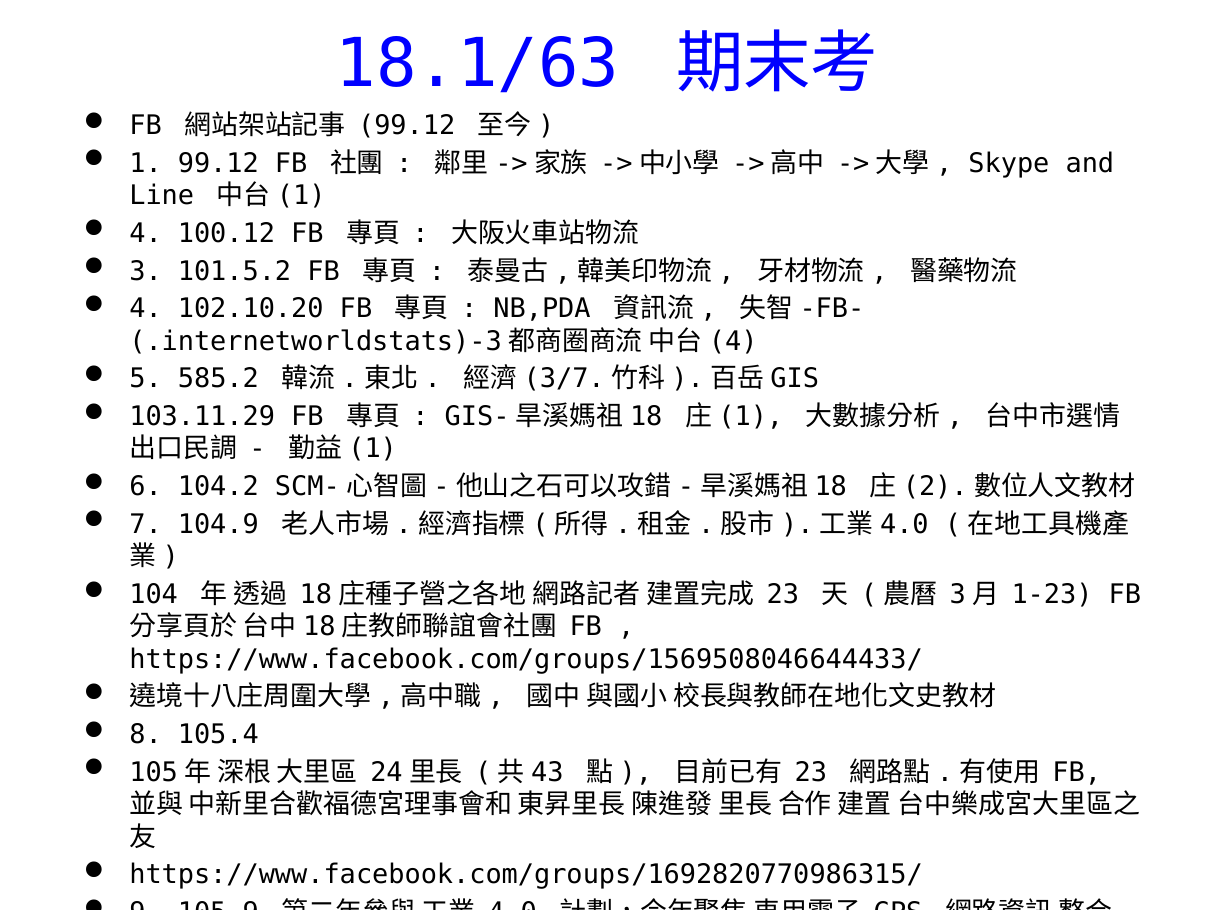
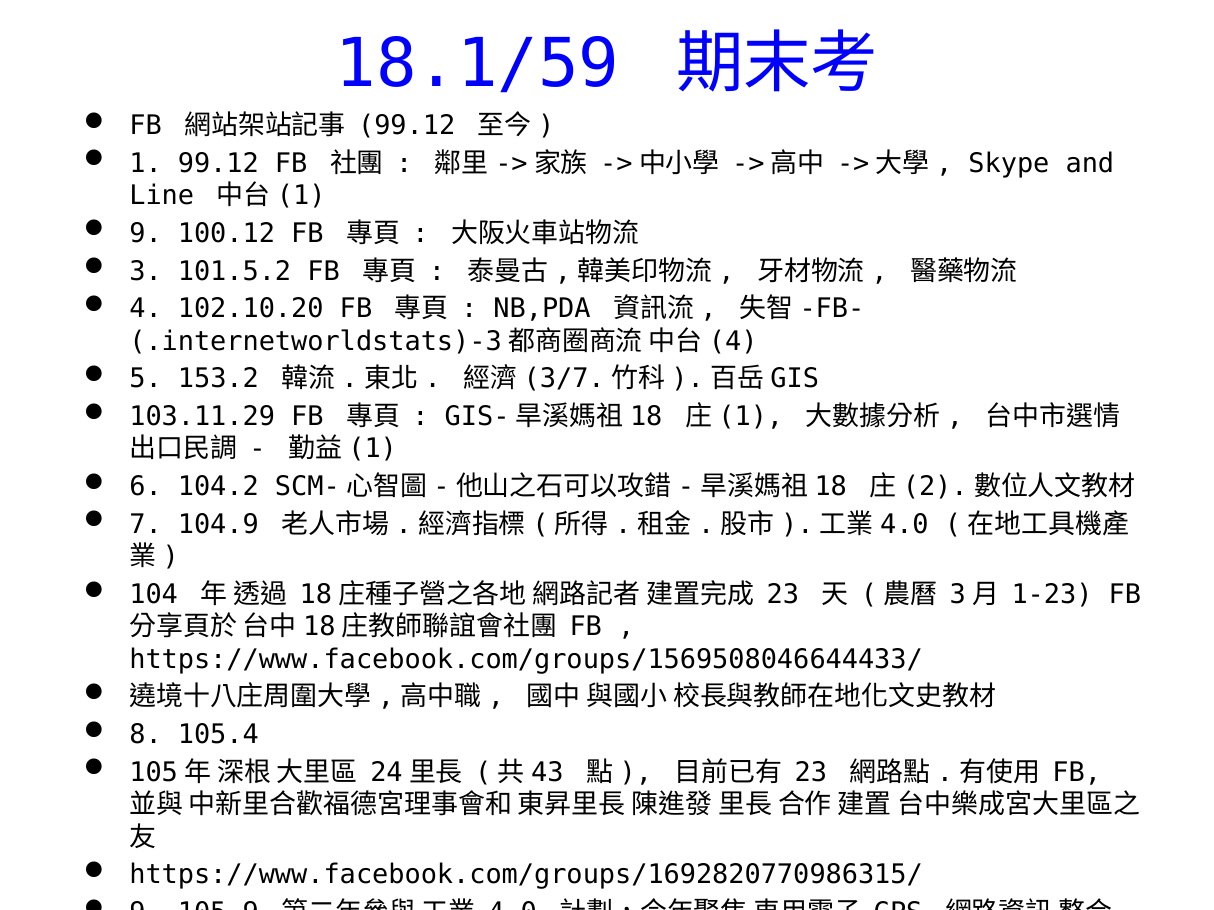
18.1/63: 18.1/63 -> 18.1/59 (478, 64)
4: 4 -> 9 (146, 234)
585.2: 585.2 -> 153.2 (218, 379)
